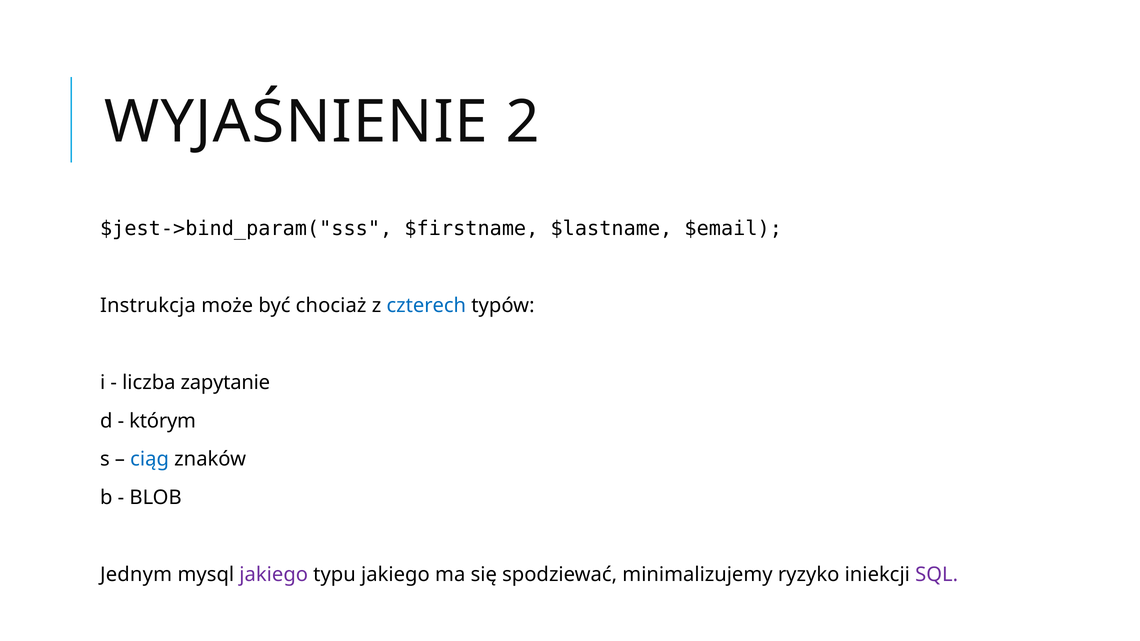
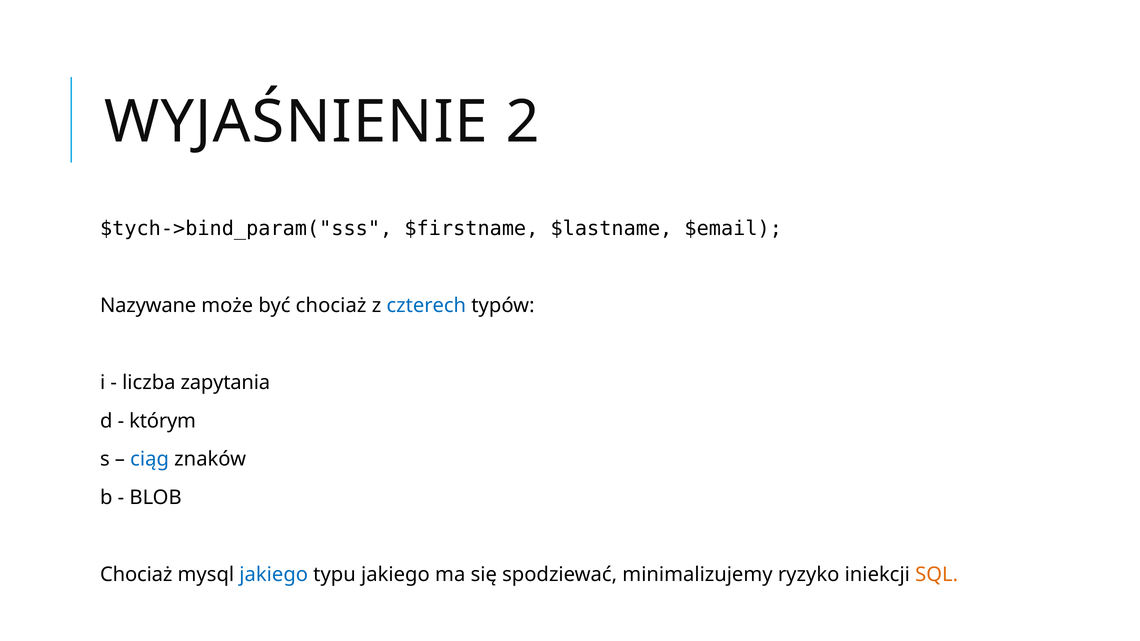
$jest->bind_param("sss: $jest->bind_param("sss -> $tych->bind_param("sss (246, 229)
Instrukcja: Instrukcja -> Nazywane (148, 306)
zapytanie: zapytanie -> zapytania (225, 383)
Jednym: Jednym -> Chociaż (136, 575)
jakiego colour: purple -> blue (274, 575)
SQL colour: purple -> orange (937, 575)
